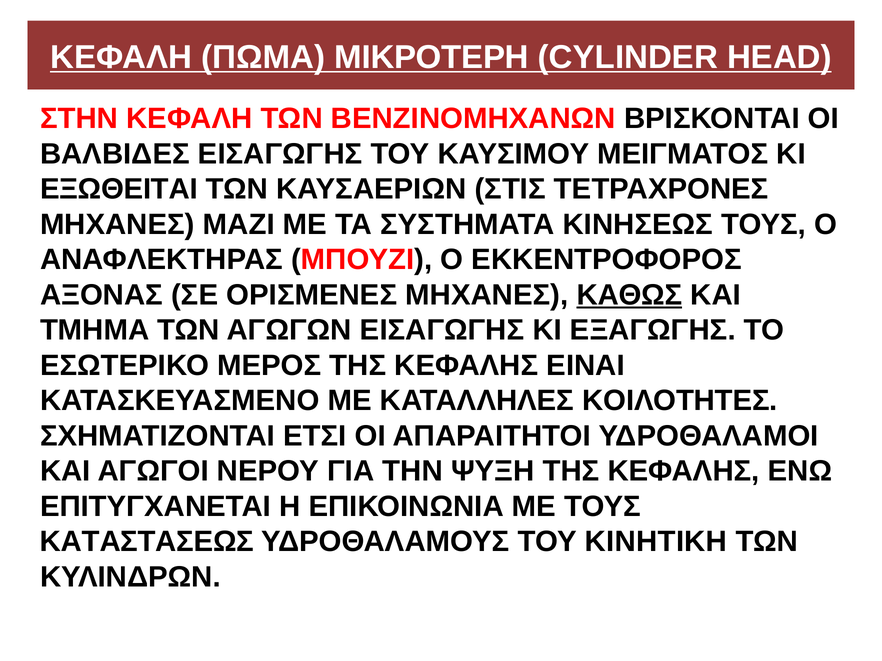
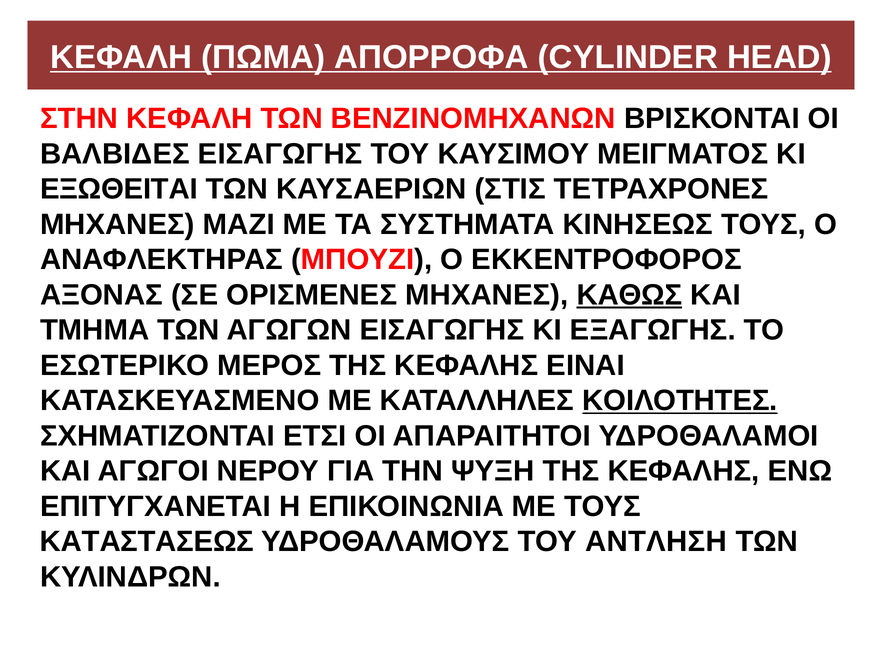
ΜΙΚΡΟΤΕΡΗ: ΜΙΚΡΟΤΕΡΗ -> ΑΠΟΡΡΟΦΑ (431, 57)
ΚΟΙΛΟΤΗΤΕΣ underline: none -> present (680, 401)
ΚΙΝΗΤΙΚΗ: ΚΙΝΗΤΙΚΗ -> ΑΝΤΛΗΣΗ (656, 542)
